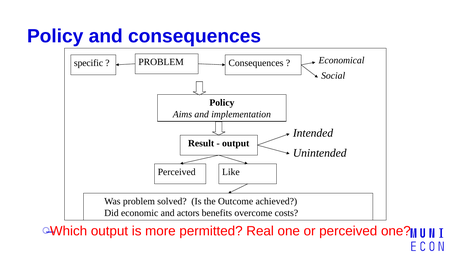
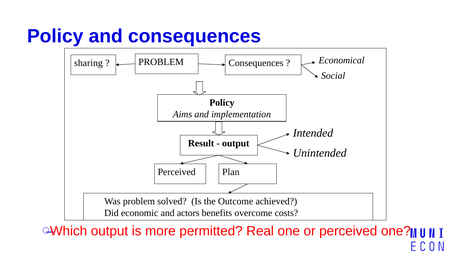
specific: specific -> sharing (88, 63)
Like: Like -> Plan (231, 172)
